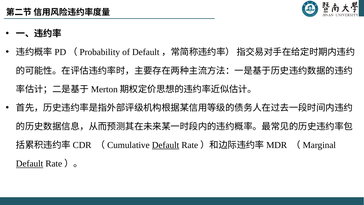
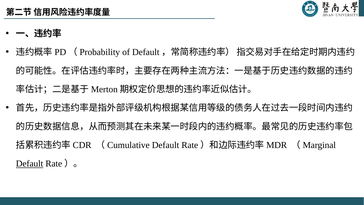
Default underline: present -> none (166, 145)
